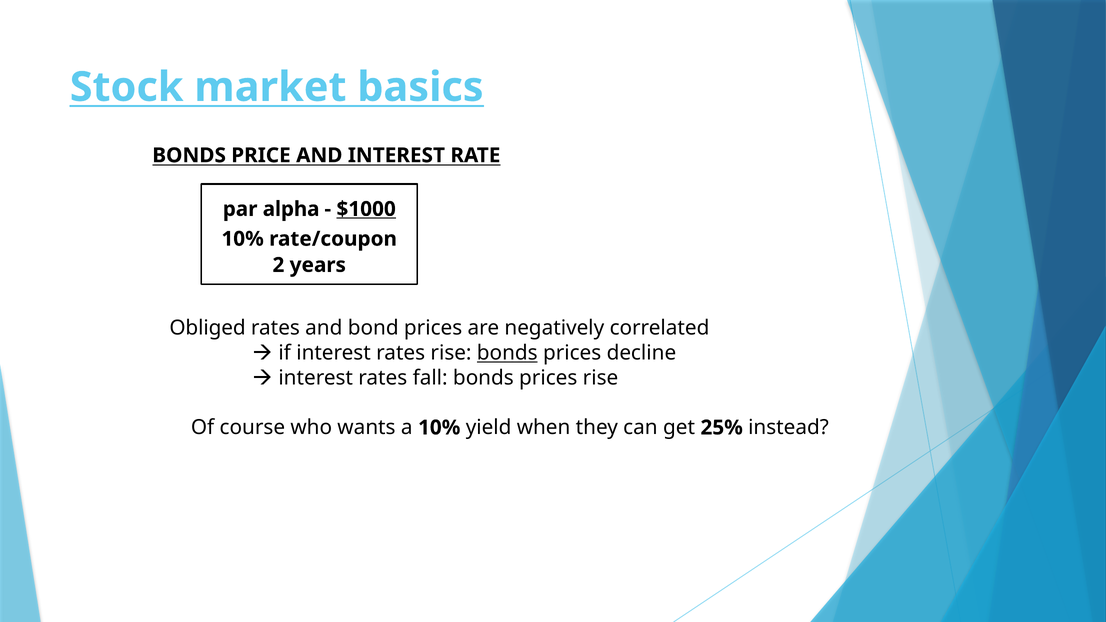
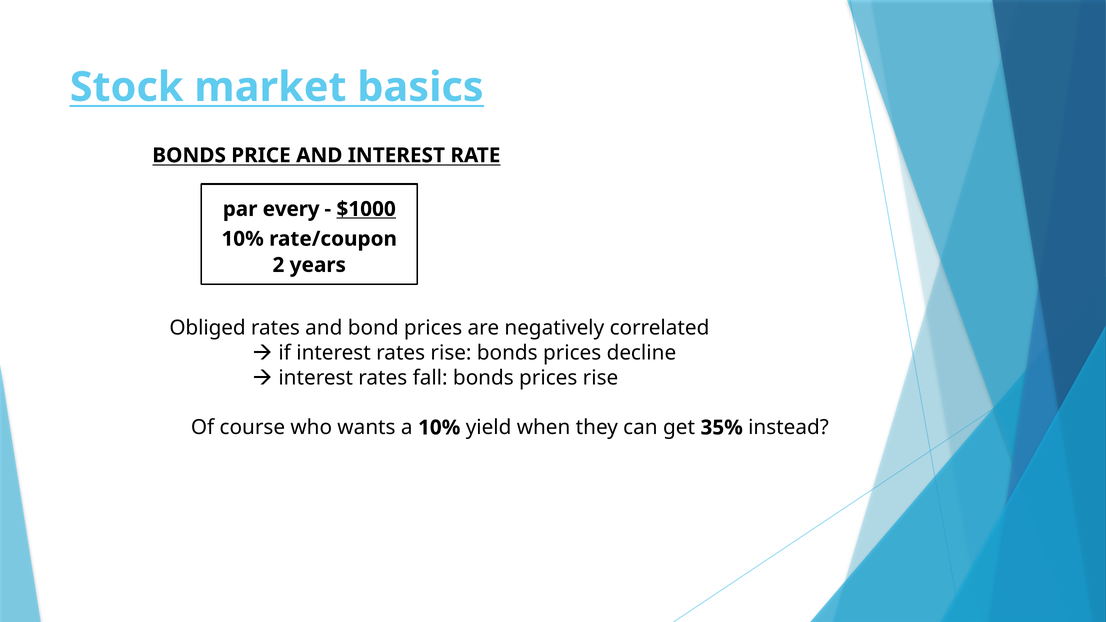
alpha: alpha -> every (291, 209)
bonds underline: present -> none (507, 353)
25%: 25% -> 35% (722, 428)
